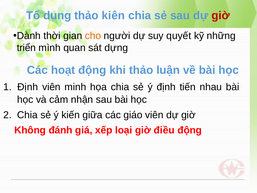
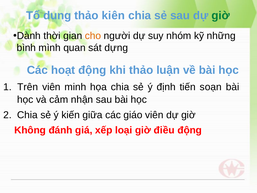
giờ colour: red -> green (221, 16)
quyết: quyết -> nhóm (179, 36)
triển: triển -> bình (26, 48)
Định: Định -> Trên (28, 87)
nhau: nhau -> soạn (211, 87)
